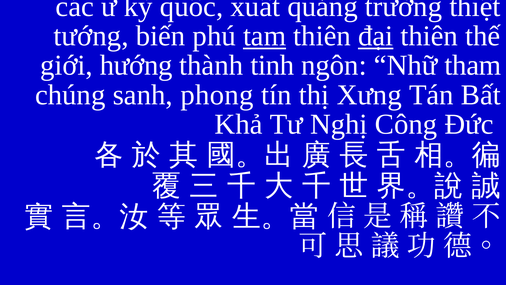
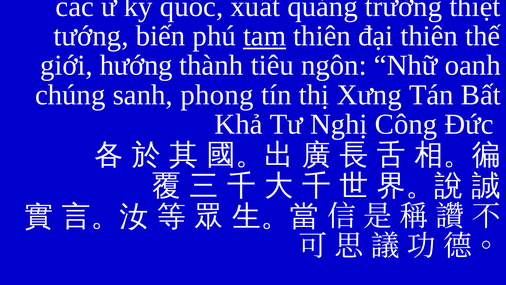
đại underline: present -> none (376, 36)
tinh: tinh -> tiêu (272, 65)
tham: tham -> oanh (473, 65)
